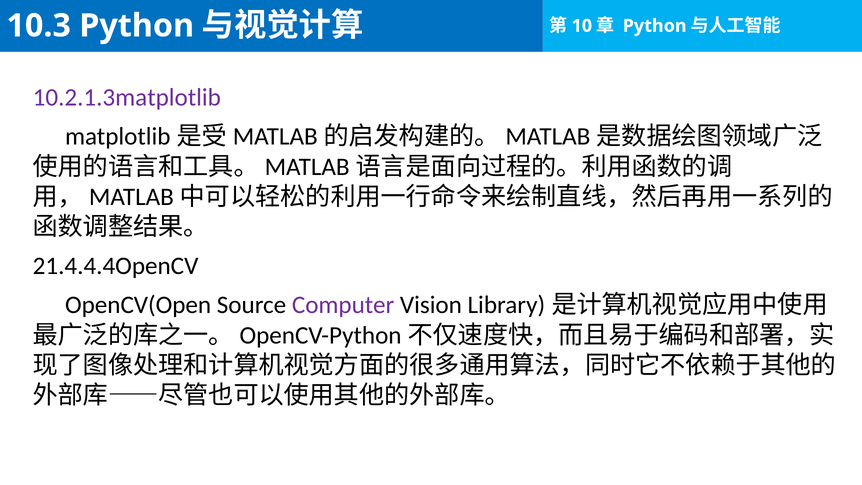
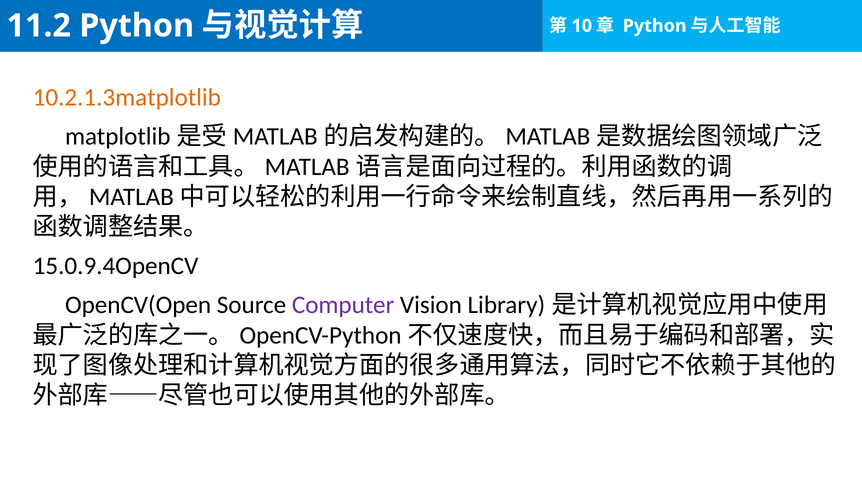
10.3: 10.3 -> 11.2 (39, 26)
10.2.1.3matplotlib colour: purple -> orange (127, 97)
21.4.4.4OpenCV: 21.4.4.4OpenCV -> 15.0.9.4OpenCV (116, 266)
